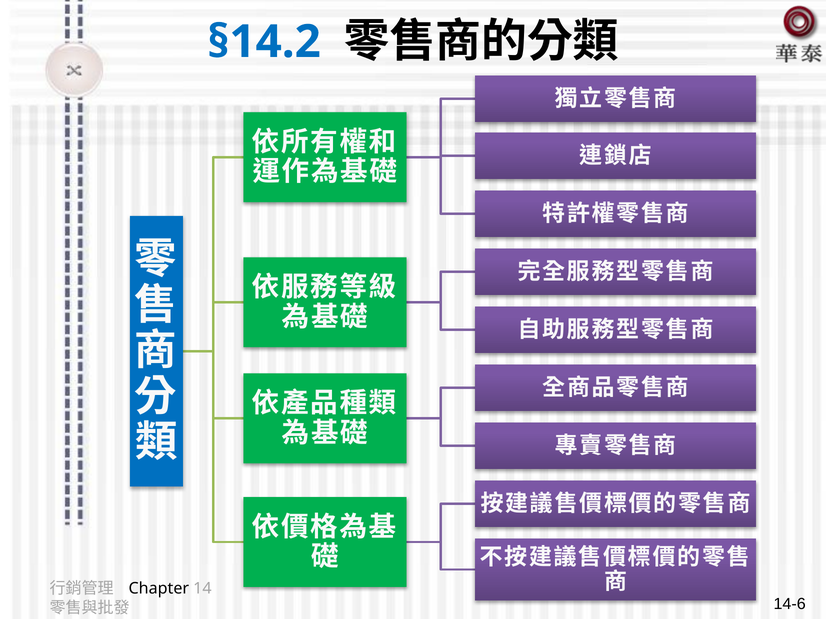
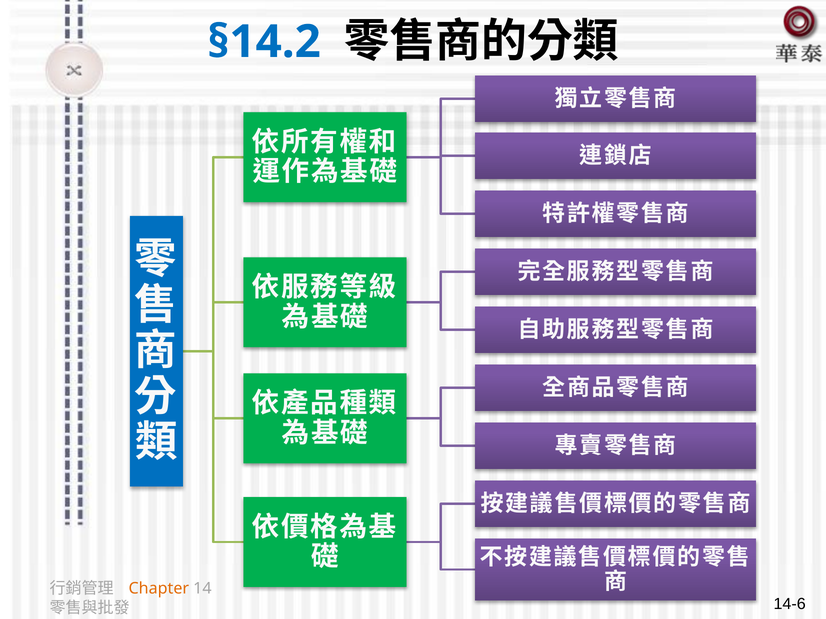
Chapter colour: black -> orange (159, 589)
